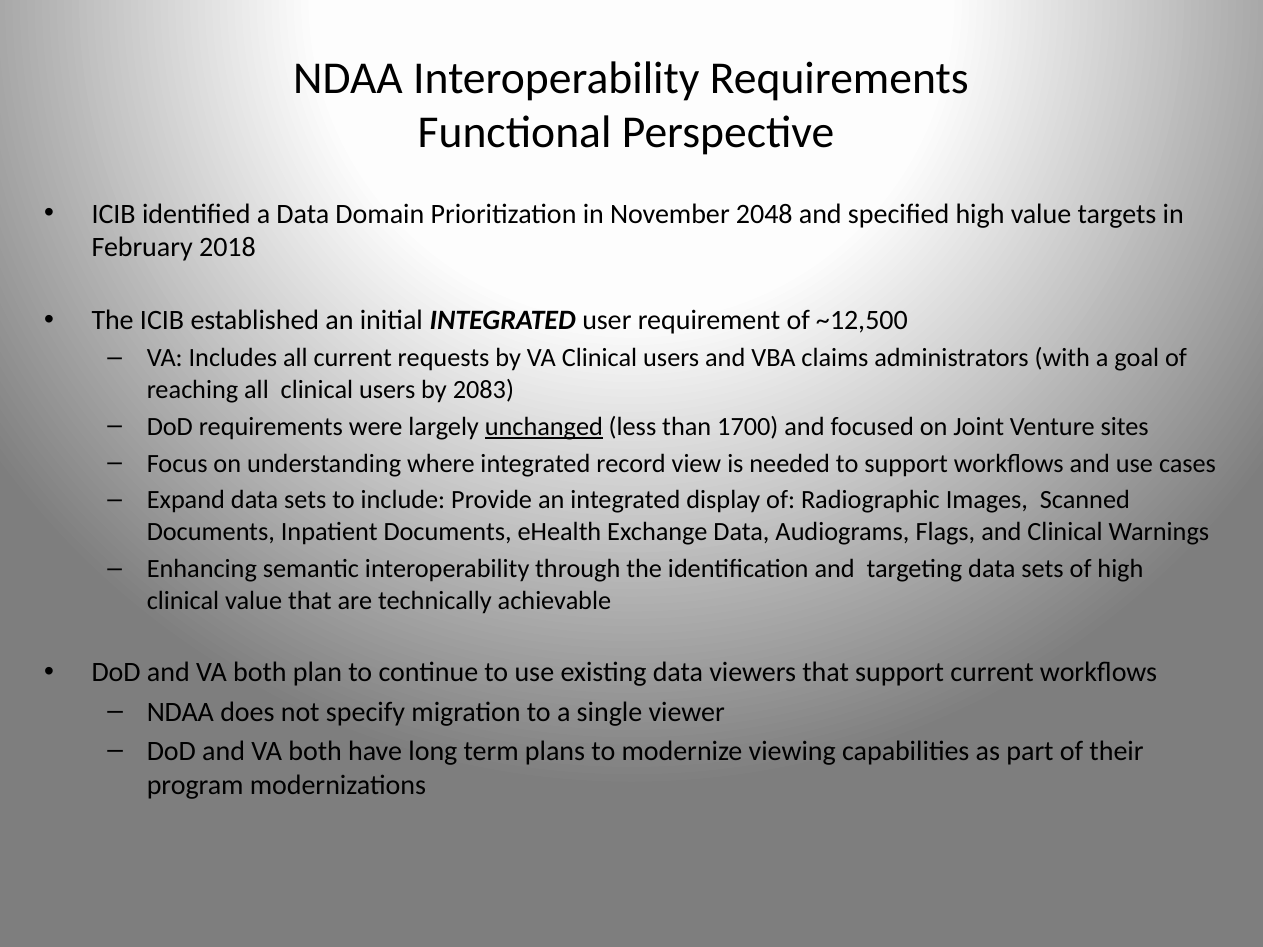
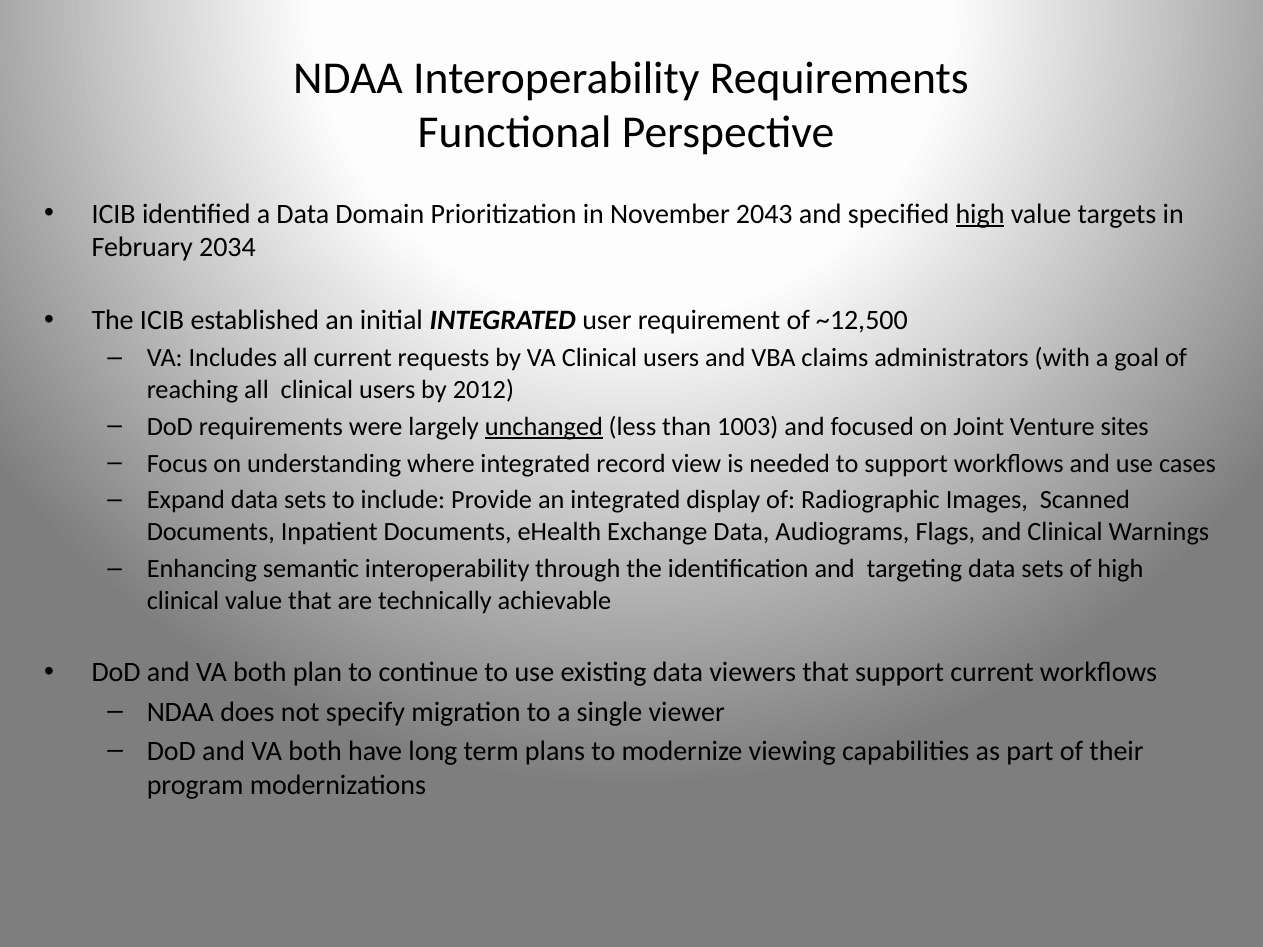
2048: 2048 -> 2043 (764, 214)
high underline: none -> present (980, 214)
2018: 2018 -> 2034 (227, 248)
2083: 2083 -> 2012 (483, 390)
1700: 1700 -> 1003 (748, 427)
